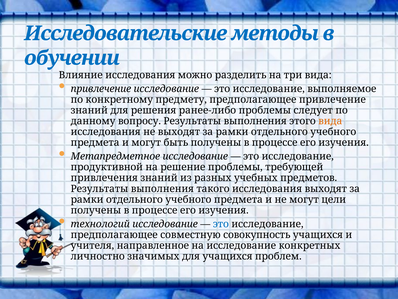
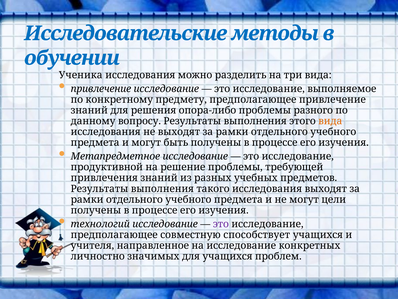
Влияние: Влияние -> Ученика (81, 75)
ранее-либо: ранее-либо -> опора-либо (207, 110)
следует: следует -> разного (313, 110)
это colour: blue -> purple (221, 224)
совокупность: совокупность -> способствует (257, 234)
